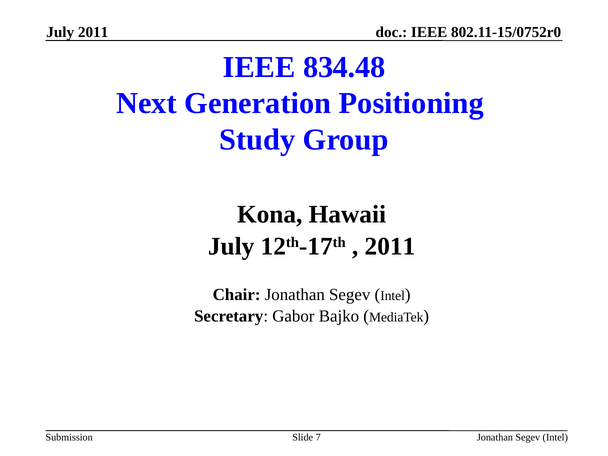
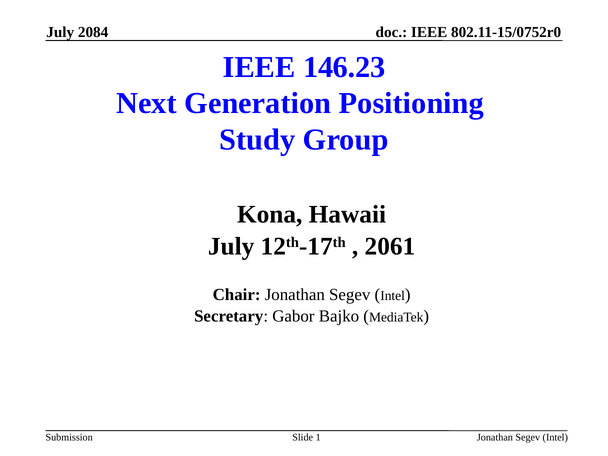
July 2011: 2011 -> 2084 (93, 32)
834.48: 834.48 -> 146.23 (344, 67)
2011: 2011 -> 2061 (390, 247)
7: 7 -> 1 (318, 437)
